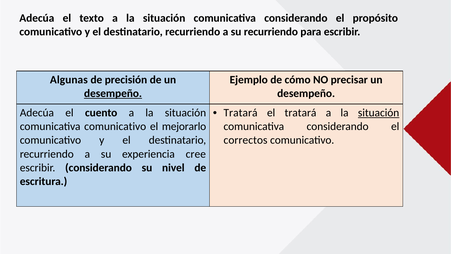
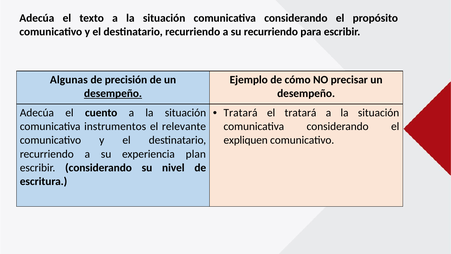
situación underline: present -> none (379, 113)
comunicativa comunicativo: comunicativo -> instrumentos (115, 126)
mejorarlo: mejorarlo -> relevante (184, 126)
correctos: correctos -> expliquen (246, 140)
cree: cree -> plan (196, 154)
